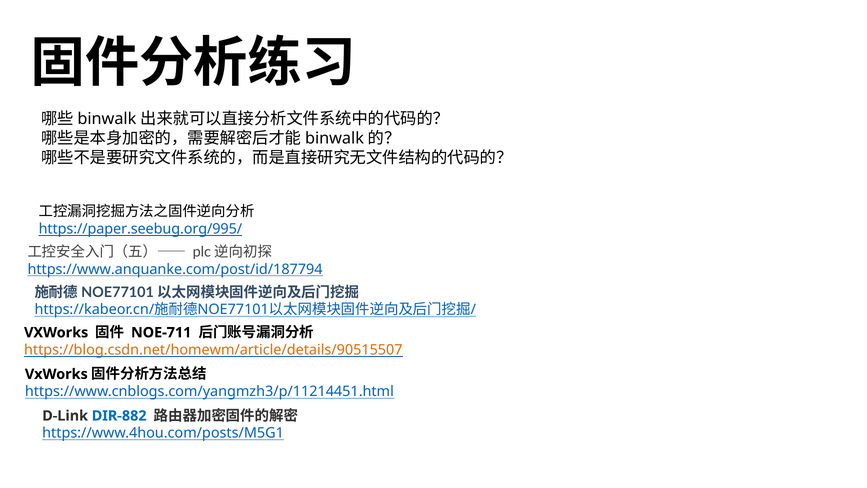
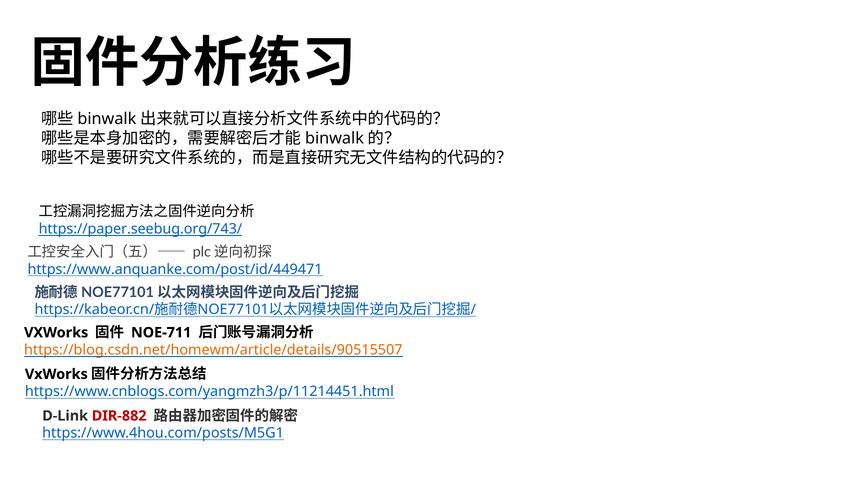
https://paper.seebug.org/995/: https://paper.seebug.org/995/ -> https://paper.seebug.org/743/ (140, 229)
https://www.anquanke.com/post/id/187794: https://www.anquanke.com/post/id/187794 -> https://www.anquanke.com/post/id/449471 (175, 269)
DIR-882 colour: blue -> red (119, 416)
